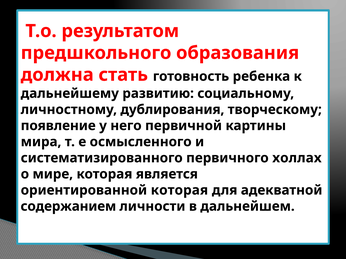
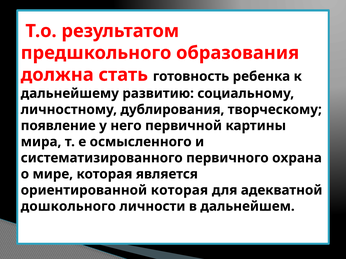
холлах: холлах -> охрана (297, 158)
содержанием: содержанием -> дошкольного (68, 207)
